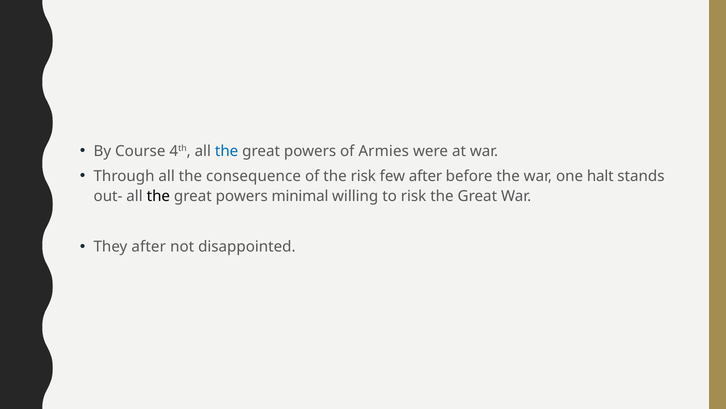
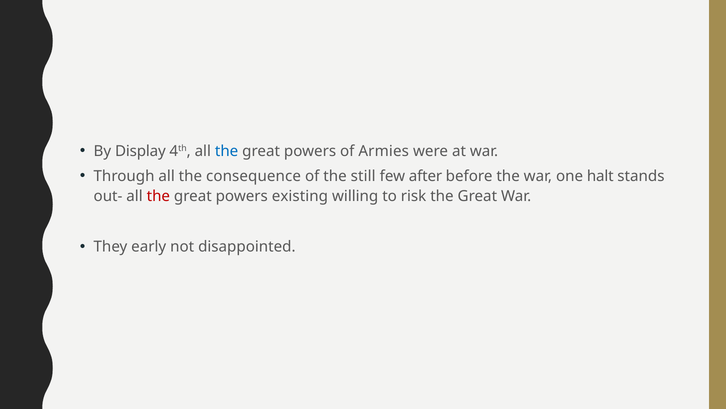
Course: Course -> Display (140, 151)
the risk: risk -> still (363, 176)
the colour: black -> red (158, 196)
minimal: minimal -> existing (300, 196)
They after: after -> early (149, 247)
